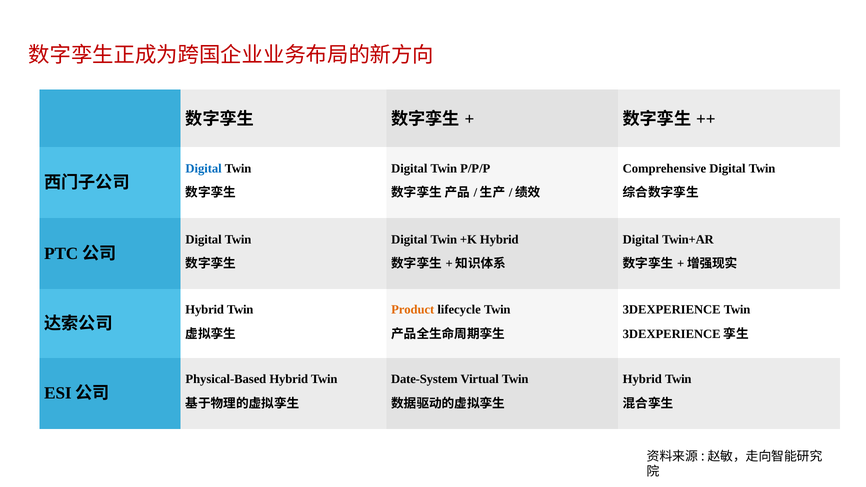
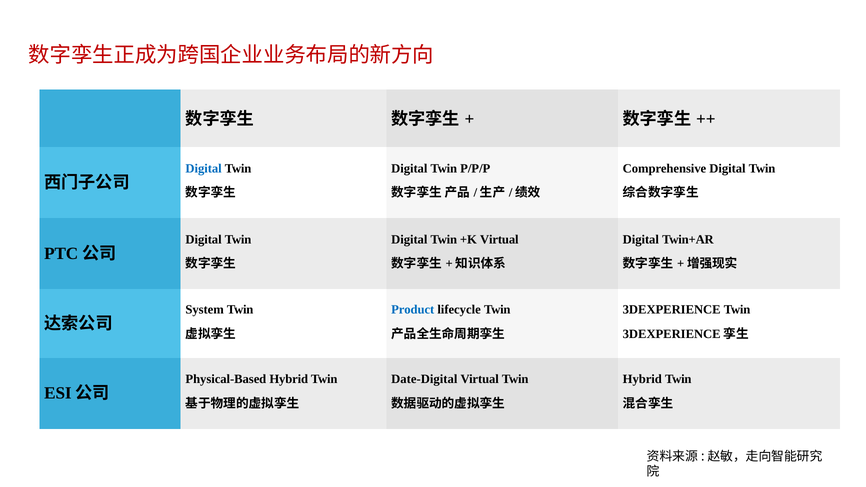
+K Hybrid: Hybrid -> Virtual (499, 239)
Hybrid: Hybrid -> System (205, 310)
Product colour: orange -> blue (413, 310)
Date-System: Date-System -> Date-Digital (424, 379)
